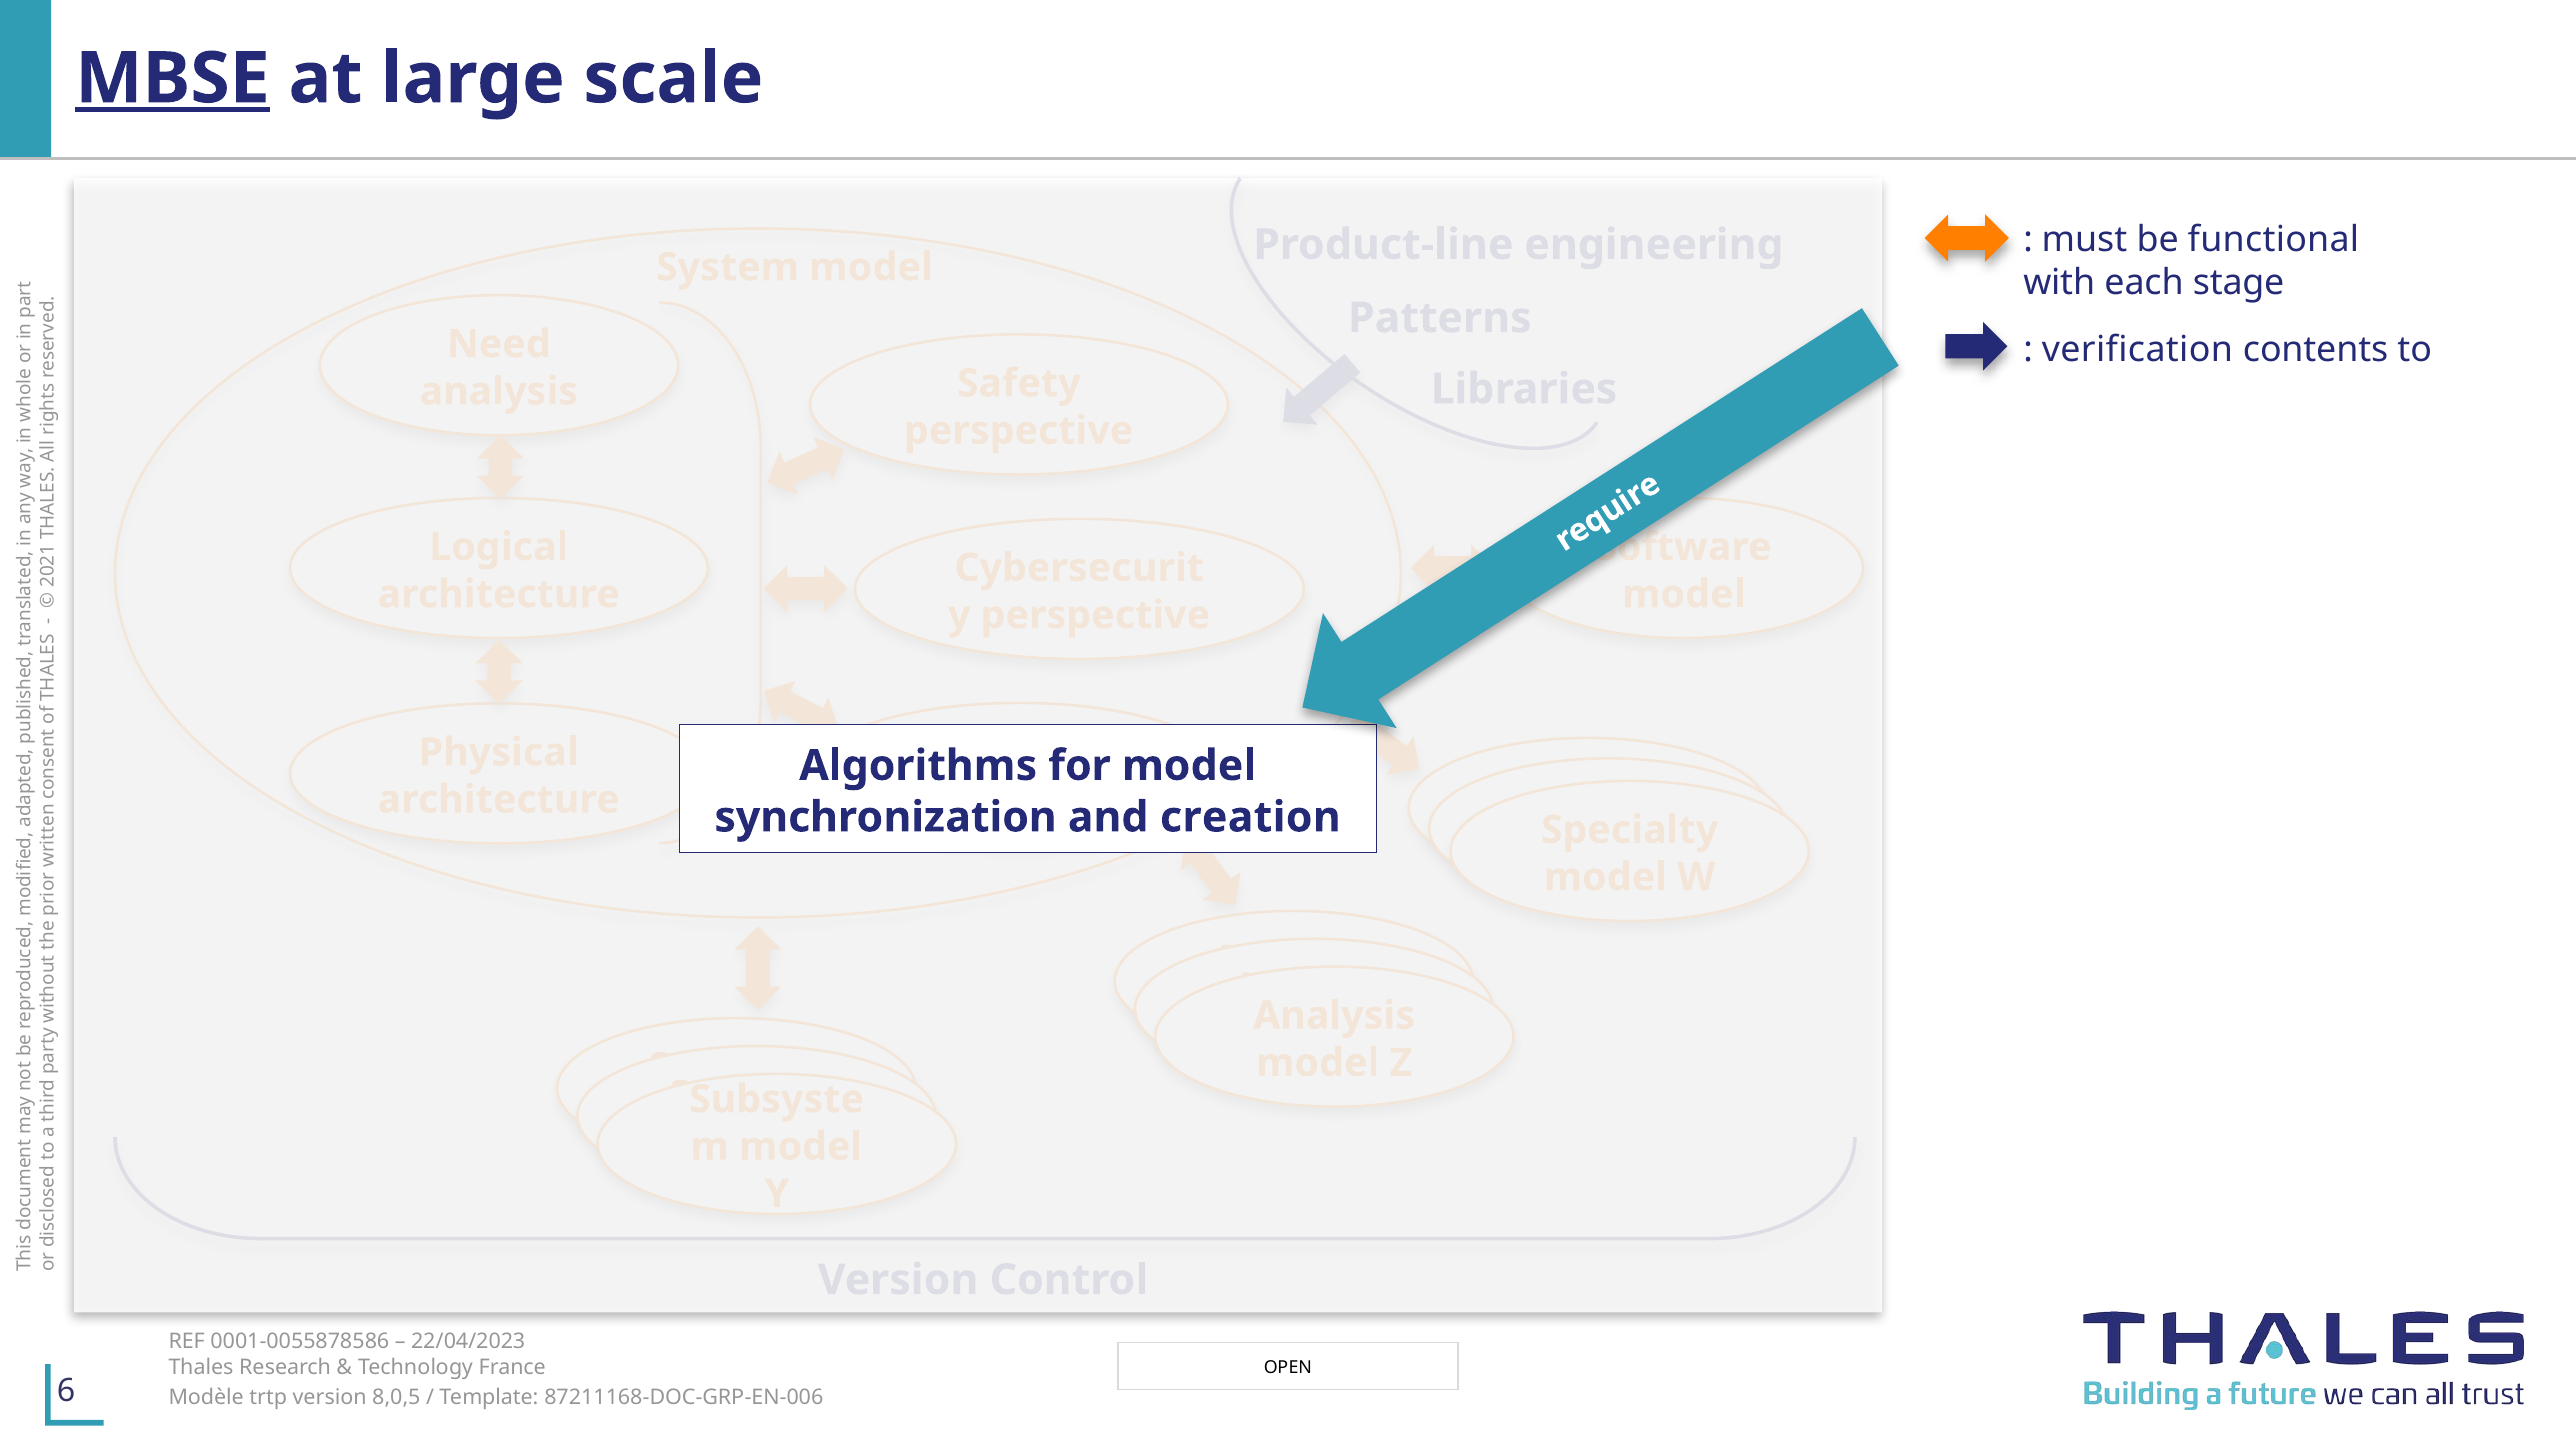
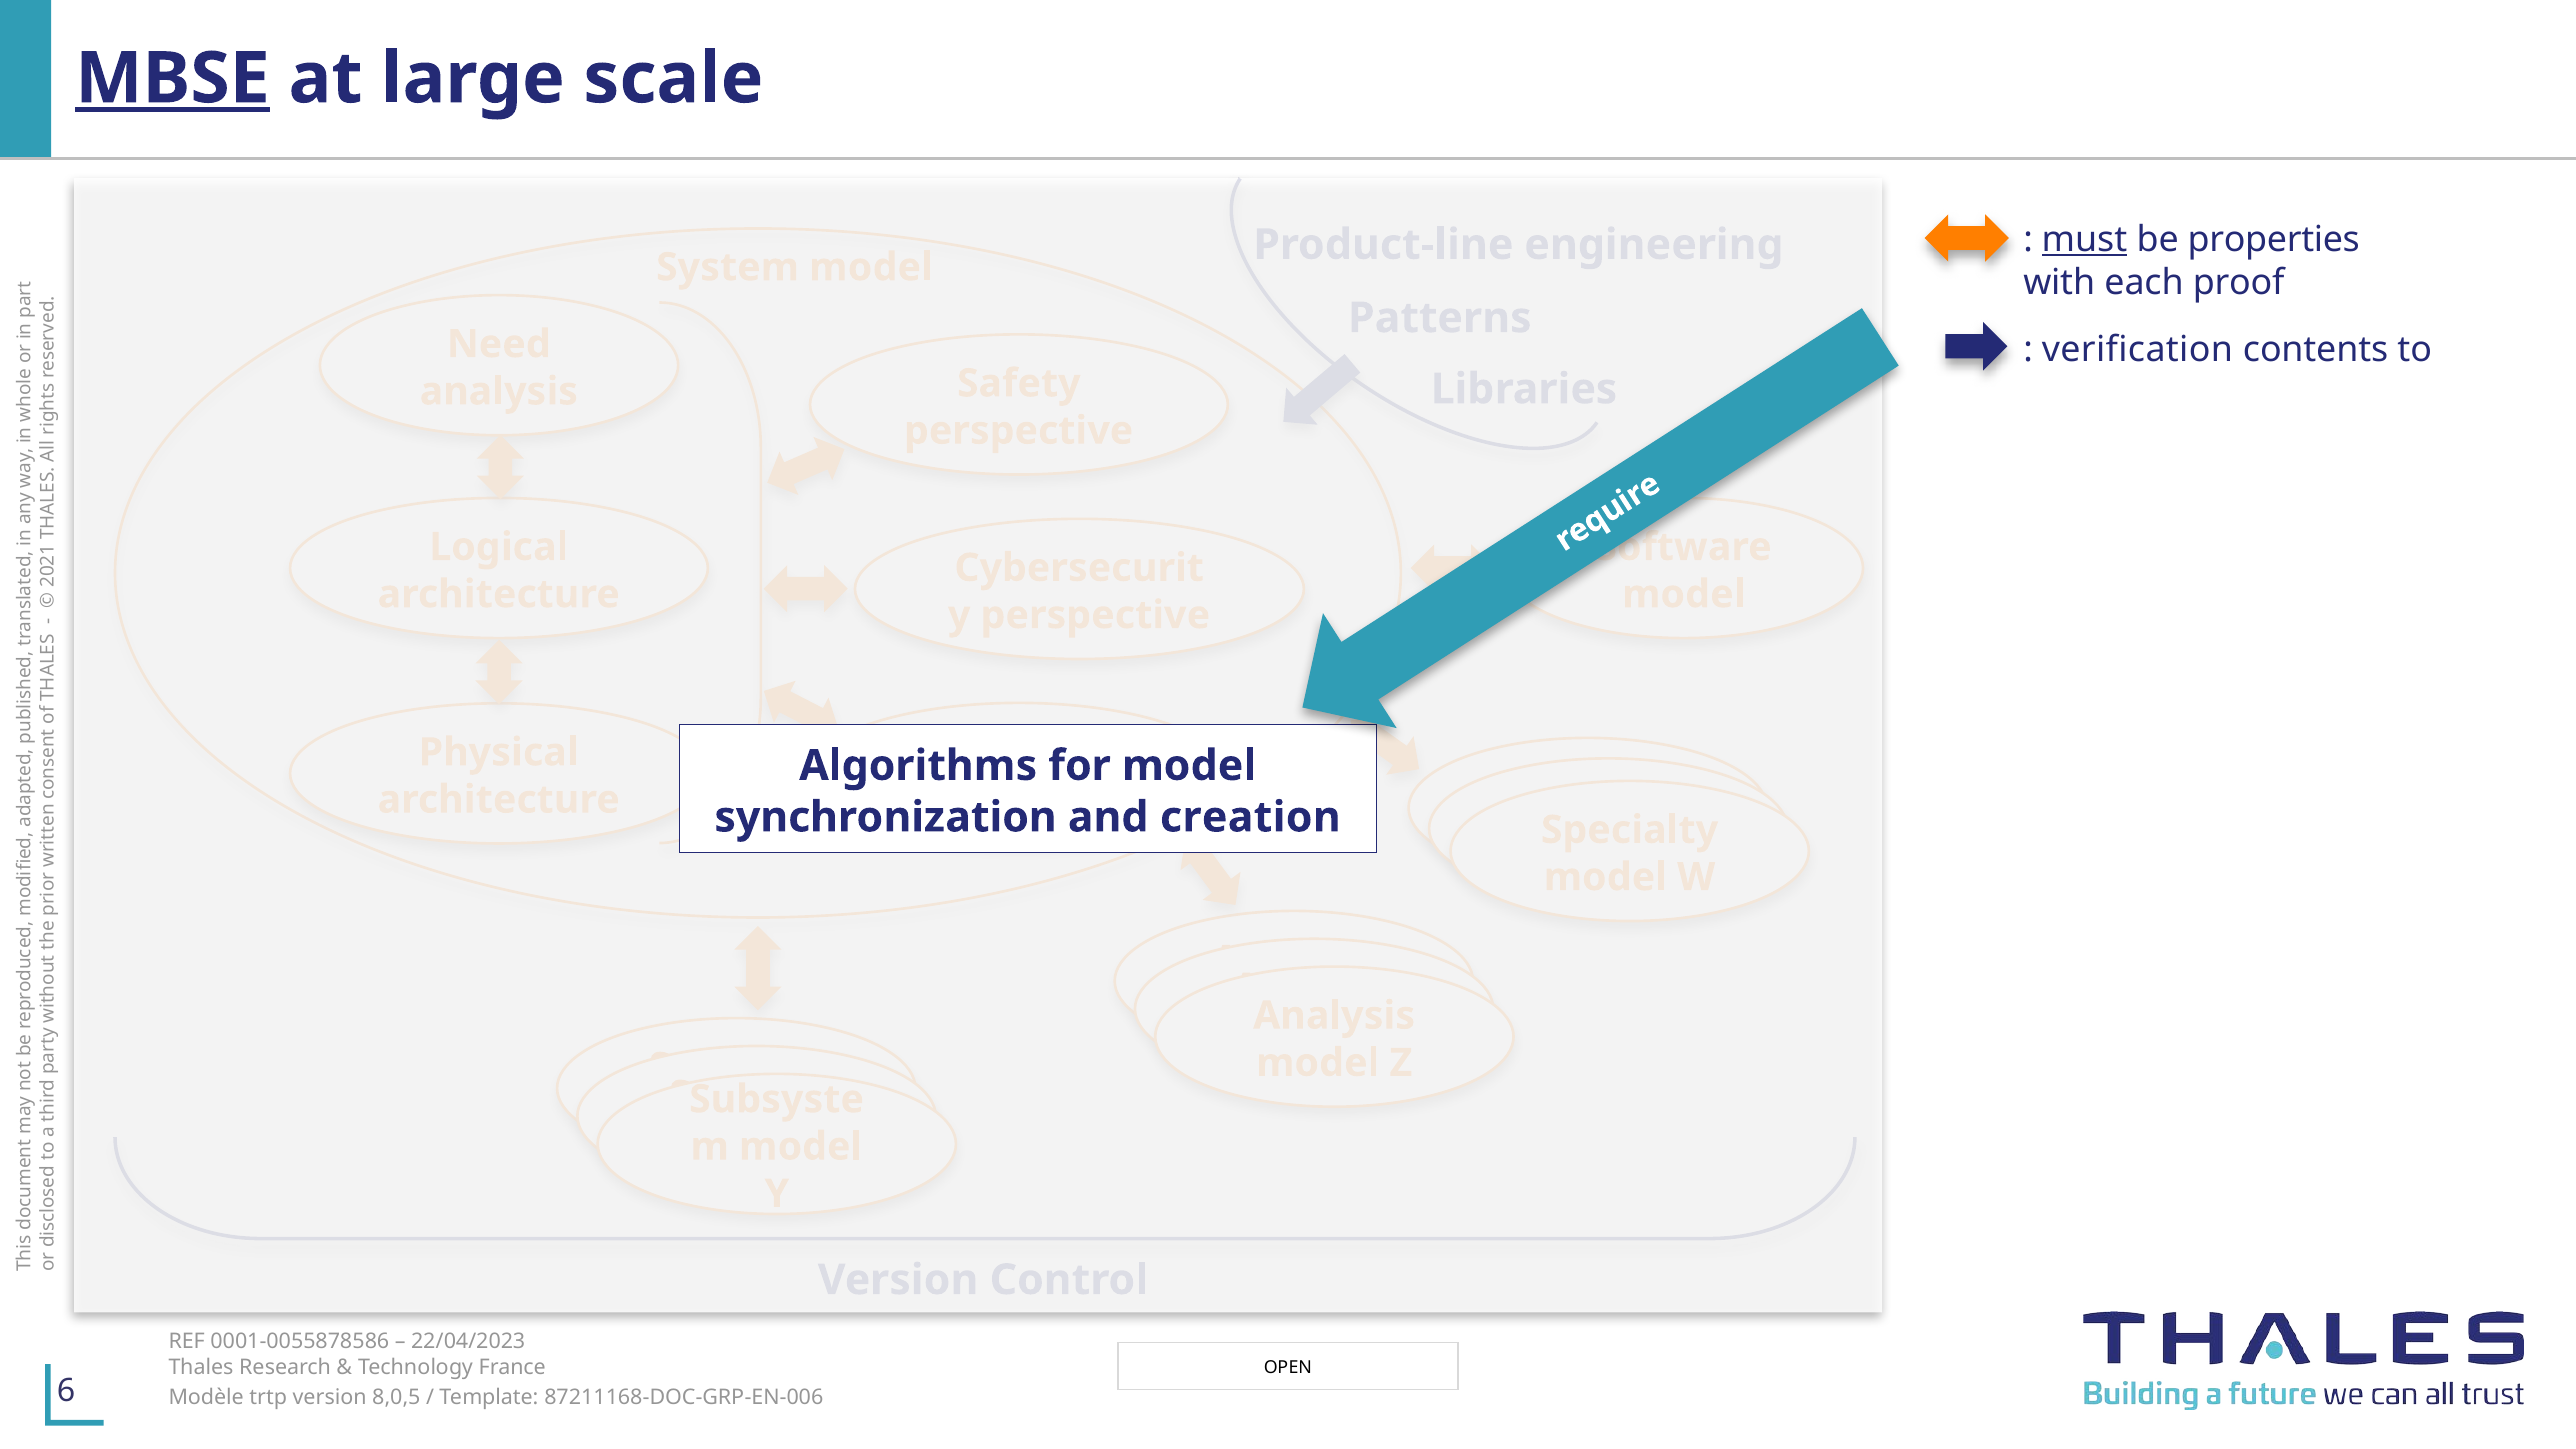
must underline: none -> present (2085, 240)
functional: functional -> properties (2274, 240)
stage: stage -> proof (2239, 282)
